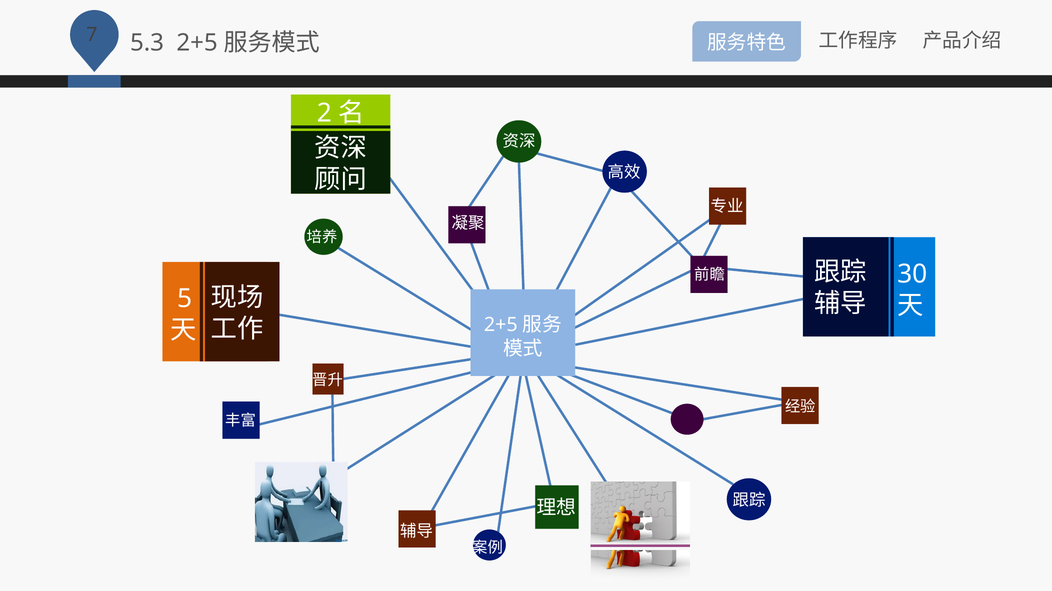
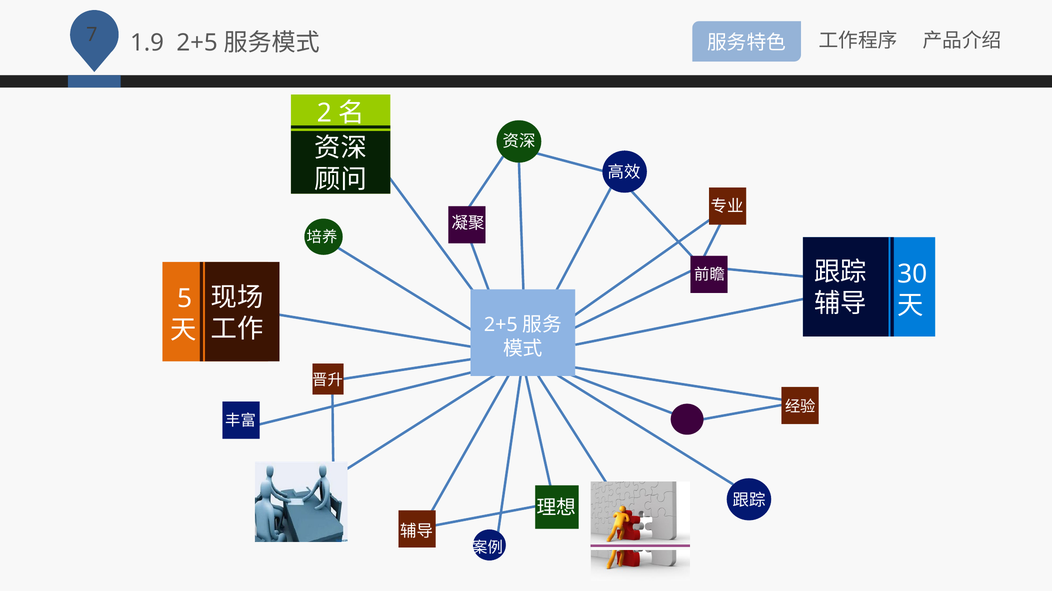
5.3: 5.3 -> 1.9 (147, 43)
